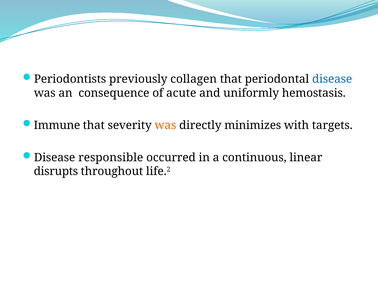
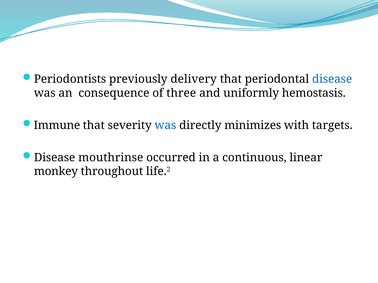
collagen: collagen -> delivery (194, 79)
acute: acute -> three (181, 93)
was colour: orange -> blue (165, 125)
responsible: responsible -> mouthrinse (111, 158)
disrupts: disrupts -> monkey (56, 172)
